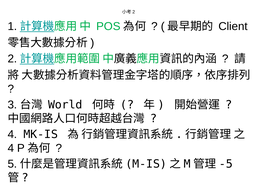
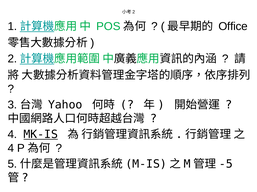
Client: Client -> Office (233, 26)
World: World -> Yahoo (65, 105)
MK-IS underline: none -> present (41, 135)
